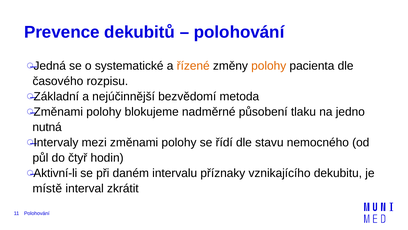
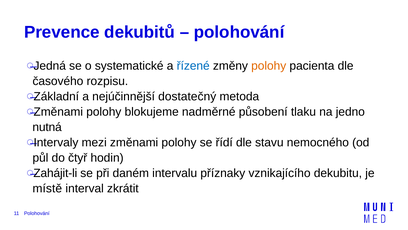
řízené colour: orange -> blue (193, 66)
bezvědomí: bezvědomí -> dostatečný (187, 96)
Aktivní-li: Aktivní-li -> Zahájit-li (55, 173)
